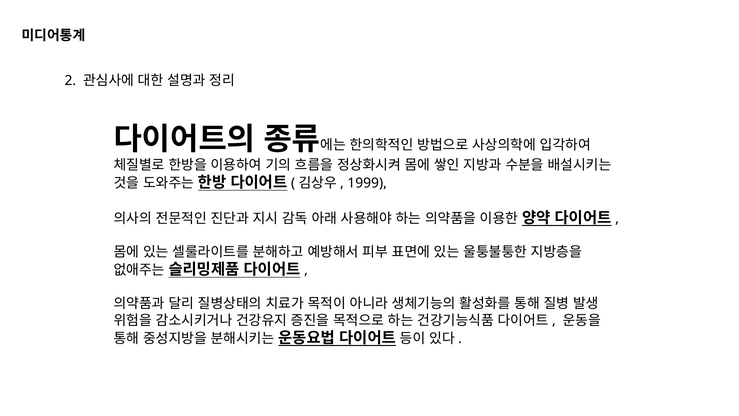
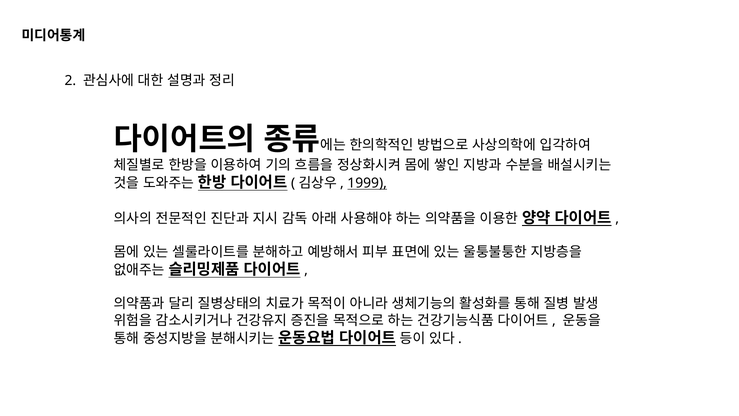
1999 underline: none -> present (367, 183)
